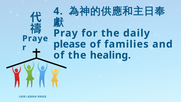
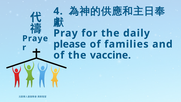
healing: healing -> vaccine (110, 55)
